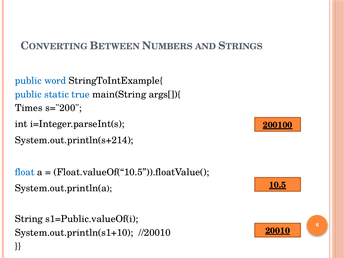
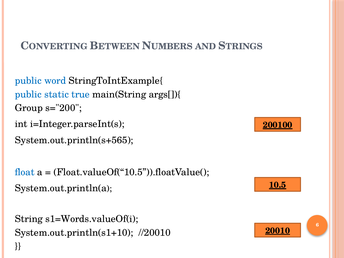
Times: Times -> Group (29, 108)
System.out.println(s+214: System.out.println(s+214 -> System.out.println(s+565 (74, 140)
s1=Public.valueOf(i: s1=Public.valueOf(i -> s1=Words.valueOf(i (92, 219)
